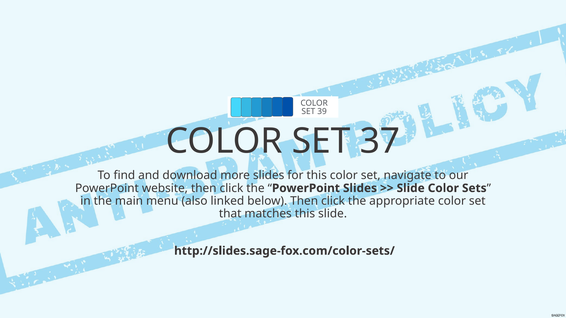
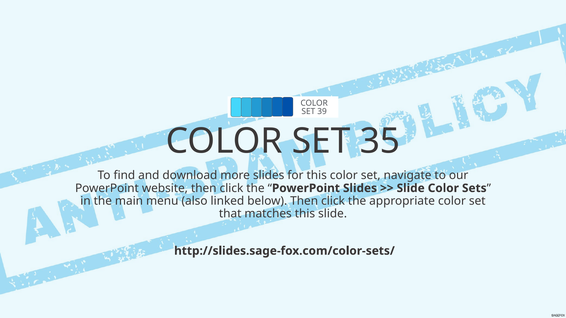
37: 37 -> 35 (380, 141)
